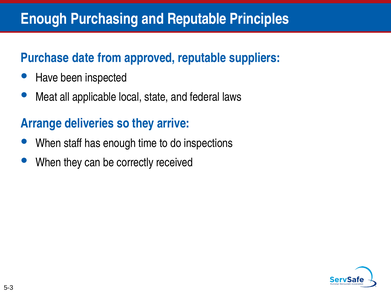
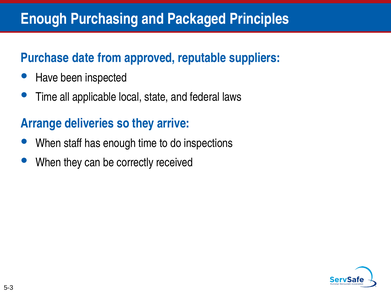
and Reputable: Reputable -> Packaged (197, 19)
Meat: Meat -> Time (46, 97)
